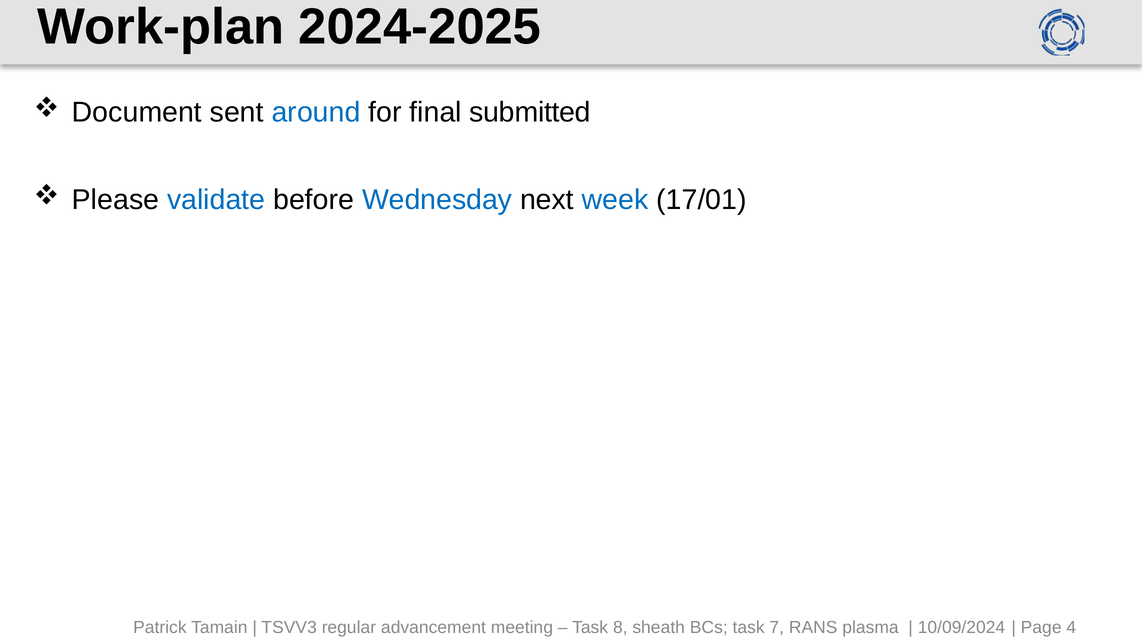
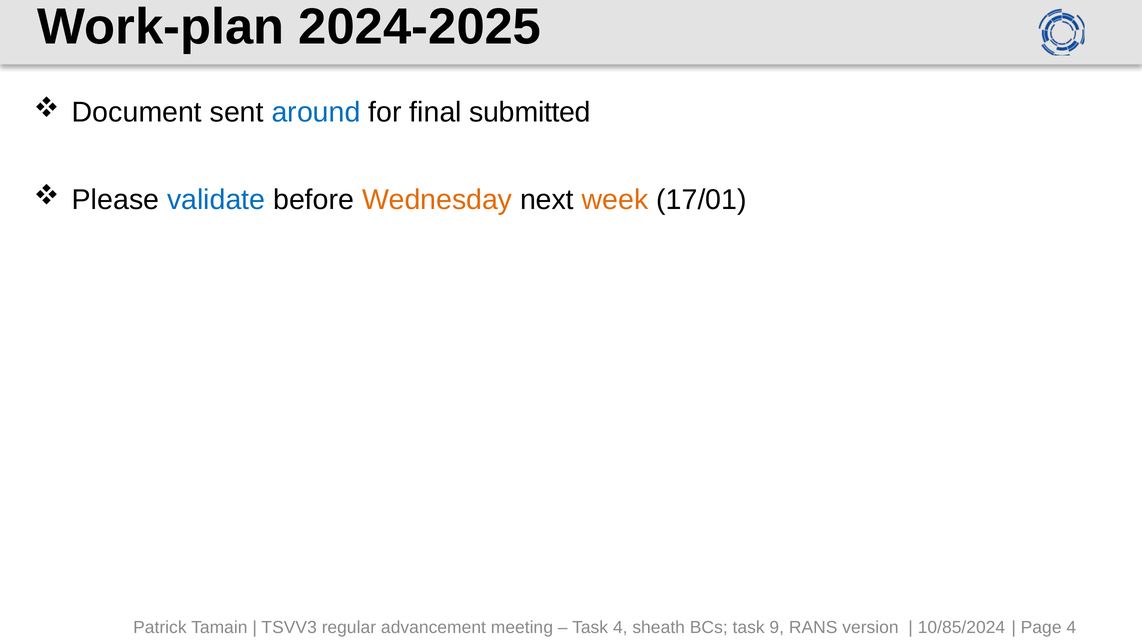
Wednesday colour: blue -> orange (437, 200)
week colour: blue -> orange (615, 200)
Task 8: 8 -> 4 (620, 627)
7: 7 -> 9 (777, 627)
plasma: plasma -> version (870, 627)
10/09/2024: 10/09/2024 -> 10/85/2024 (961, 627)
